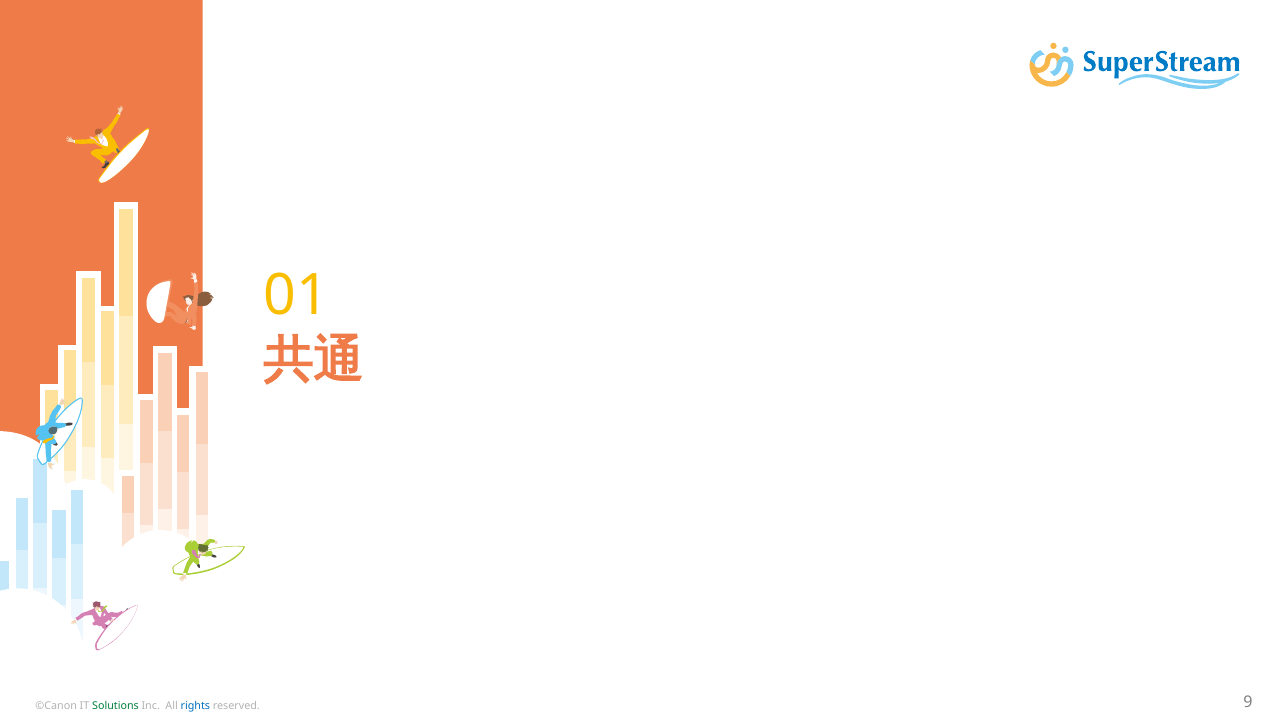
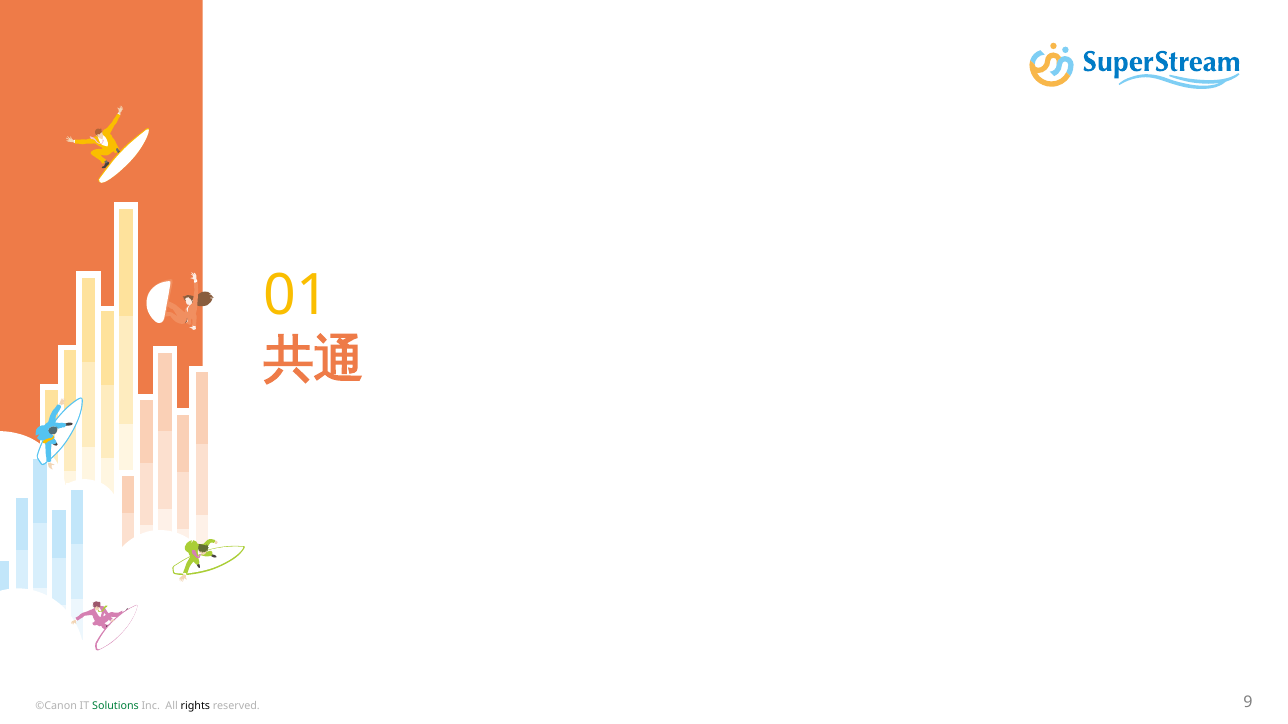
rights colour: blue -> black (195, 706)
